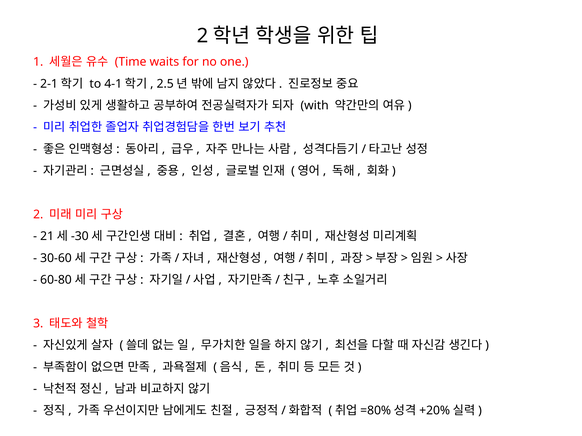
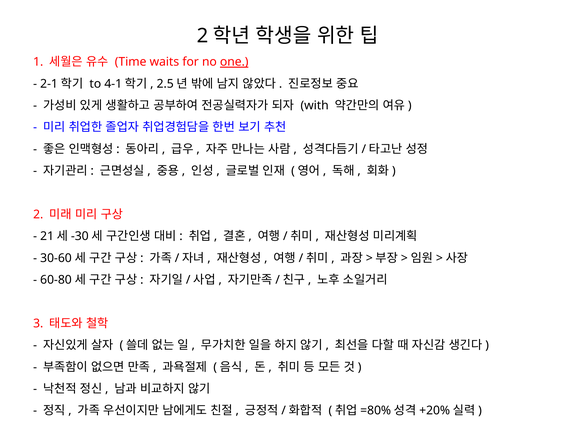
one underline: none -> present (234, 62)
